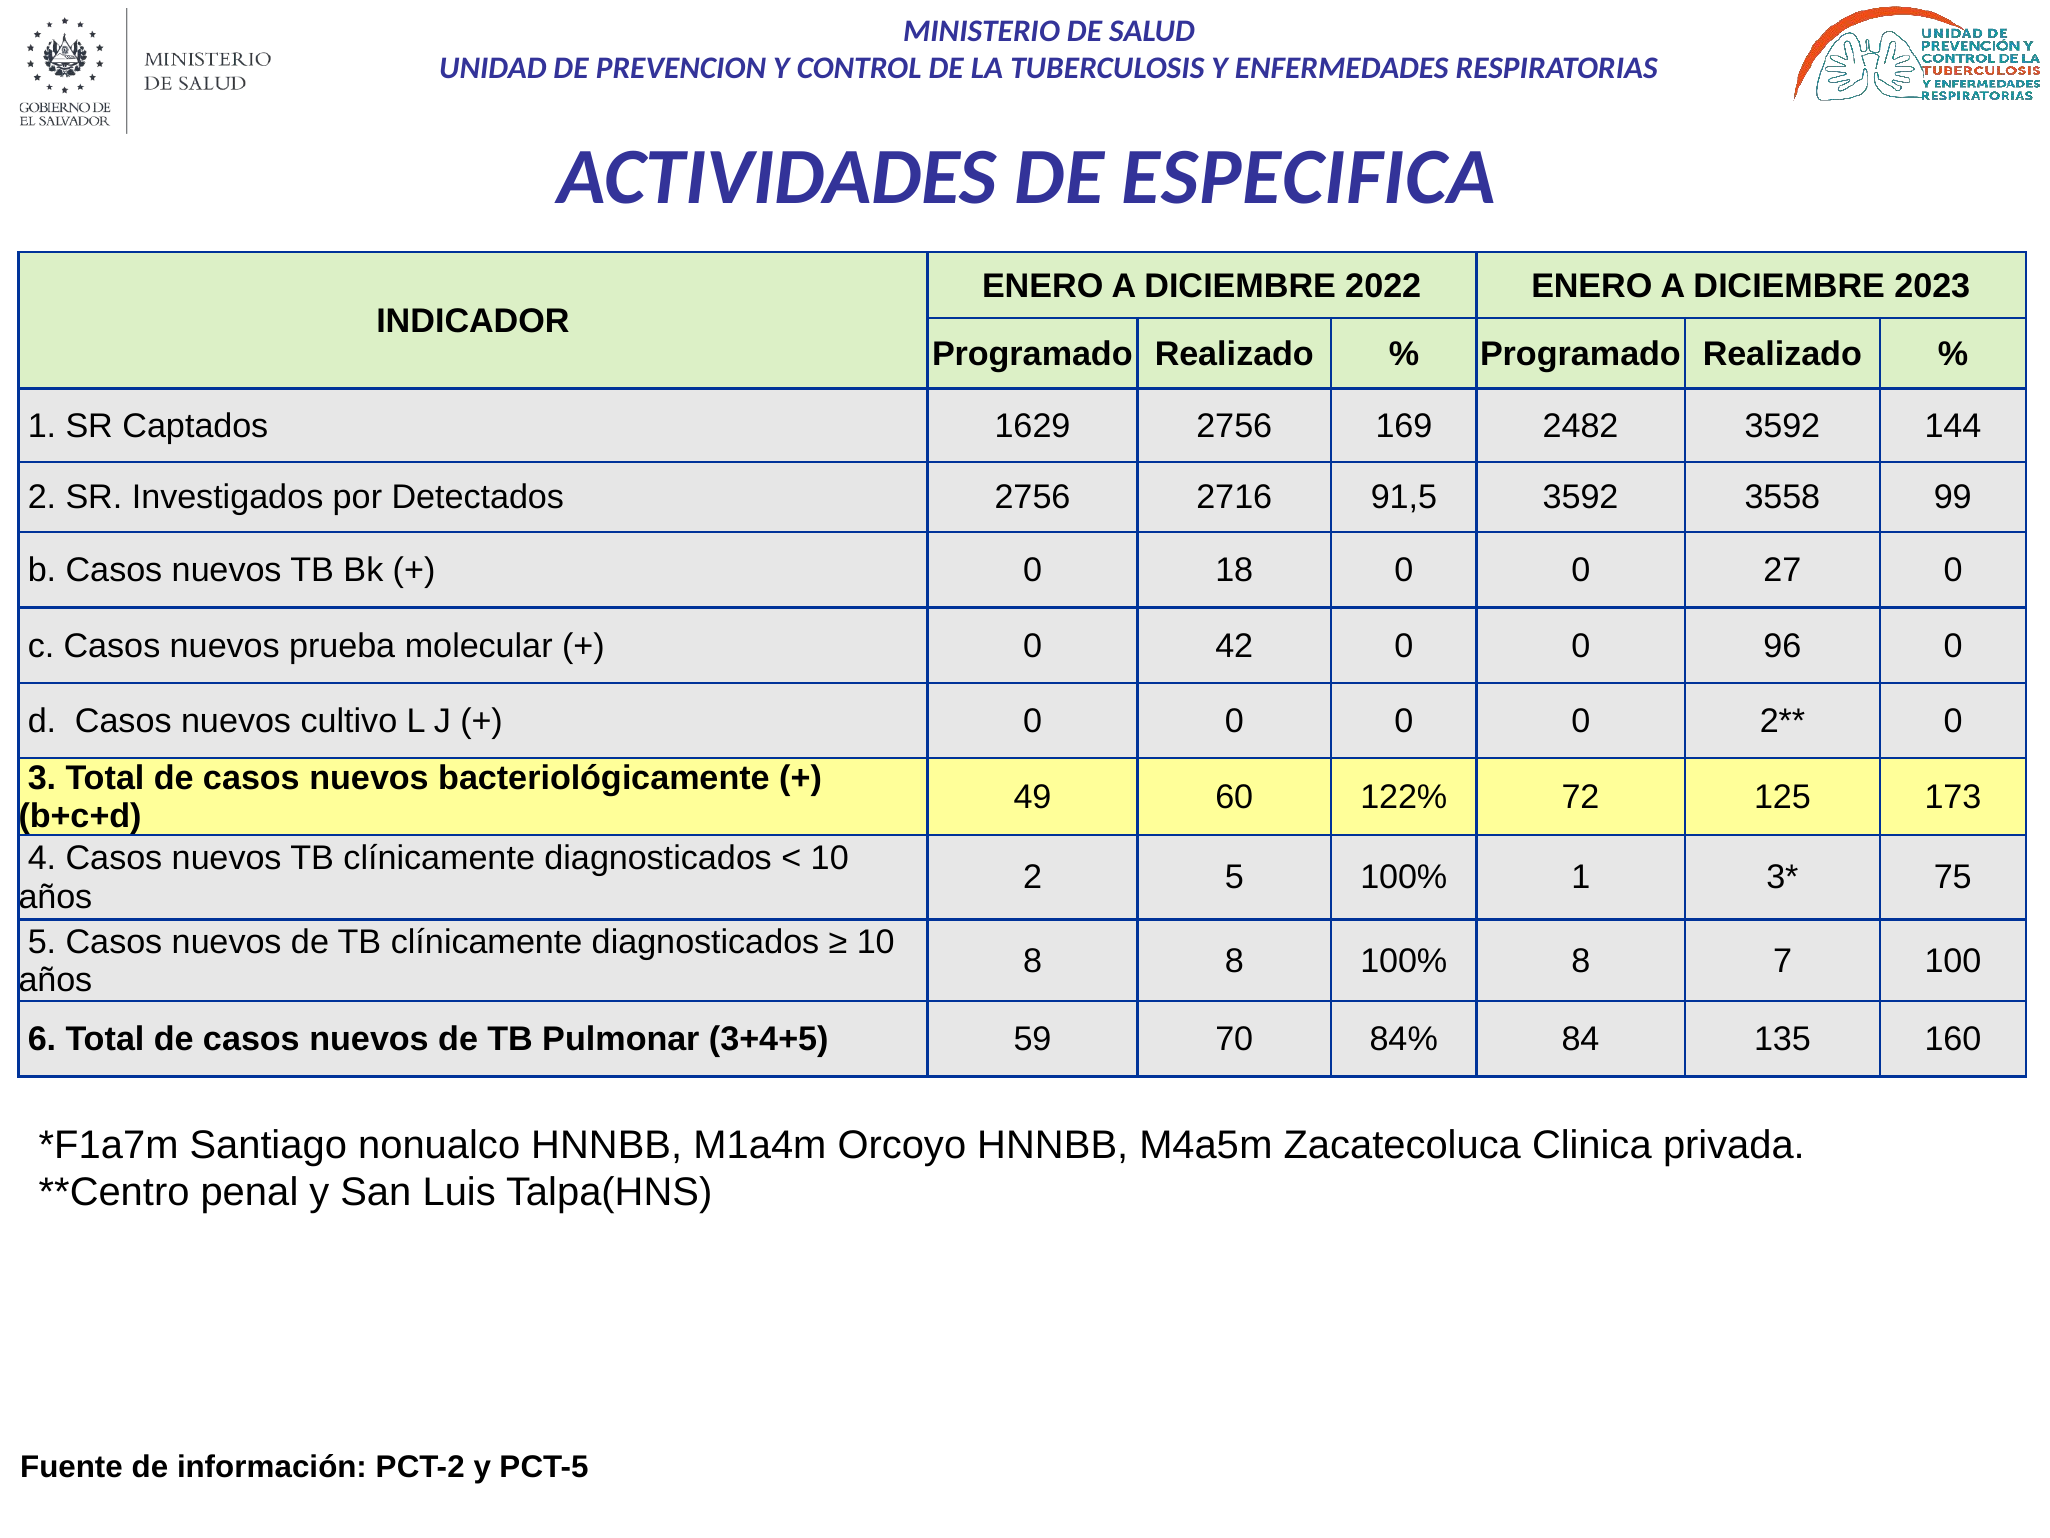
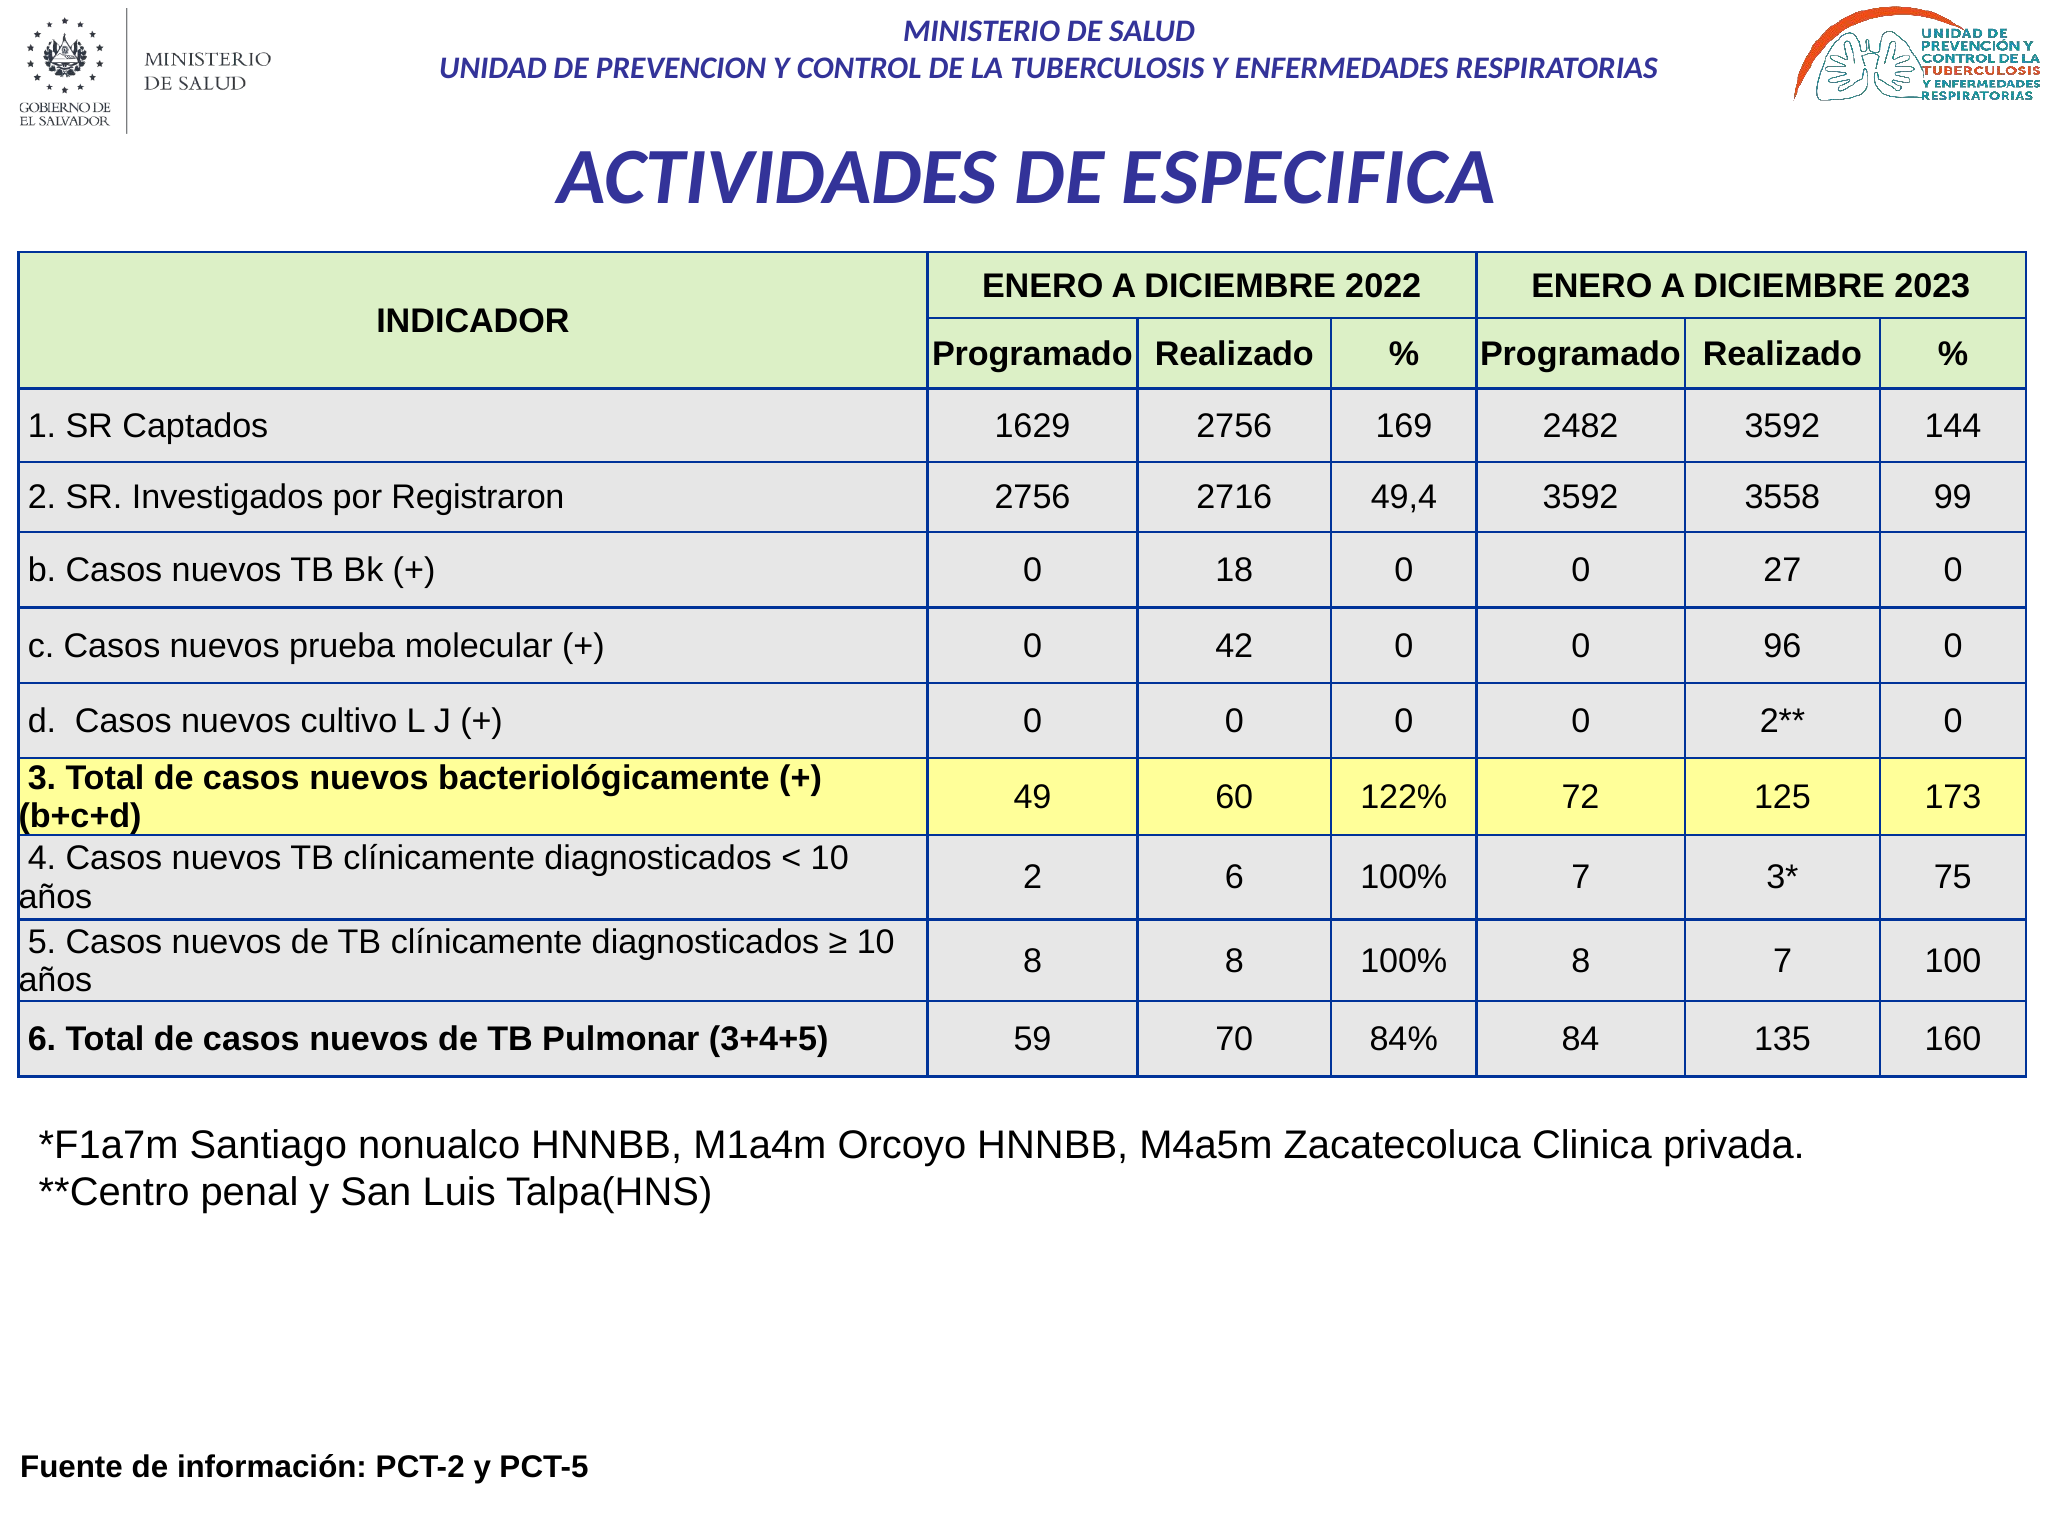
Detectados: Detectados -> Registraron (478, 497)
91,5: 91,5 -> 49,4 (1404, 497)
2 5: 5 -> 6 (1234, 877)
100% 1: 1 -> 7 (1581, 877)
